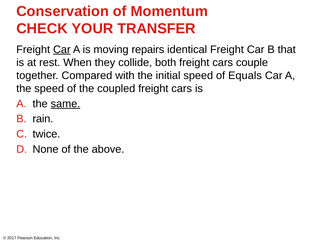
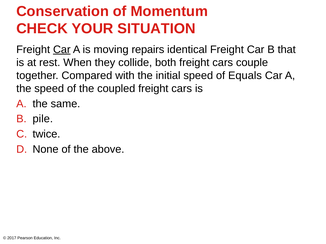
TRANSFER: TRANSFER -> SITUATION (157, 29)
same underline: present -> none (65, 104)
rain: rain -> pile (43, 119)
